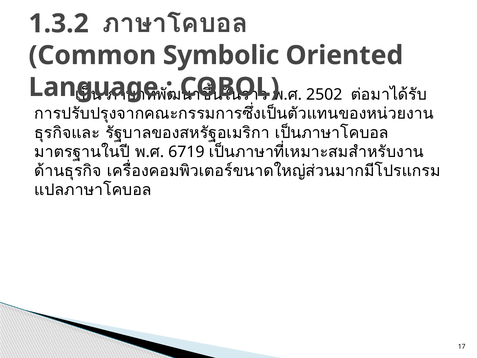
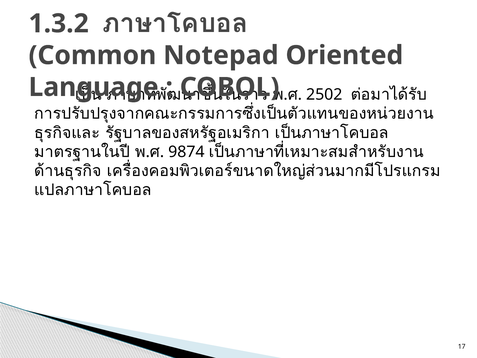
Symbolic: Symbolic -> Notepad (221, 55)
6719: 6719 -> 9874 (186, 152)
